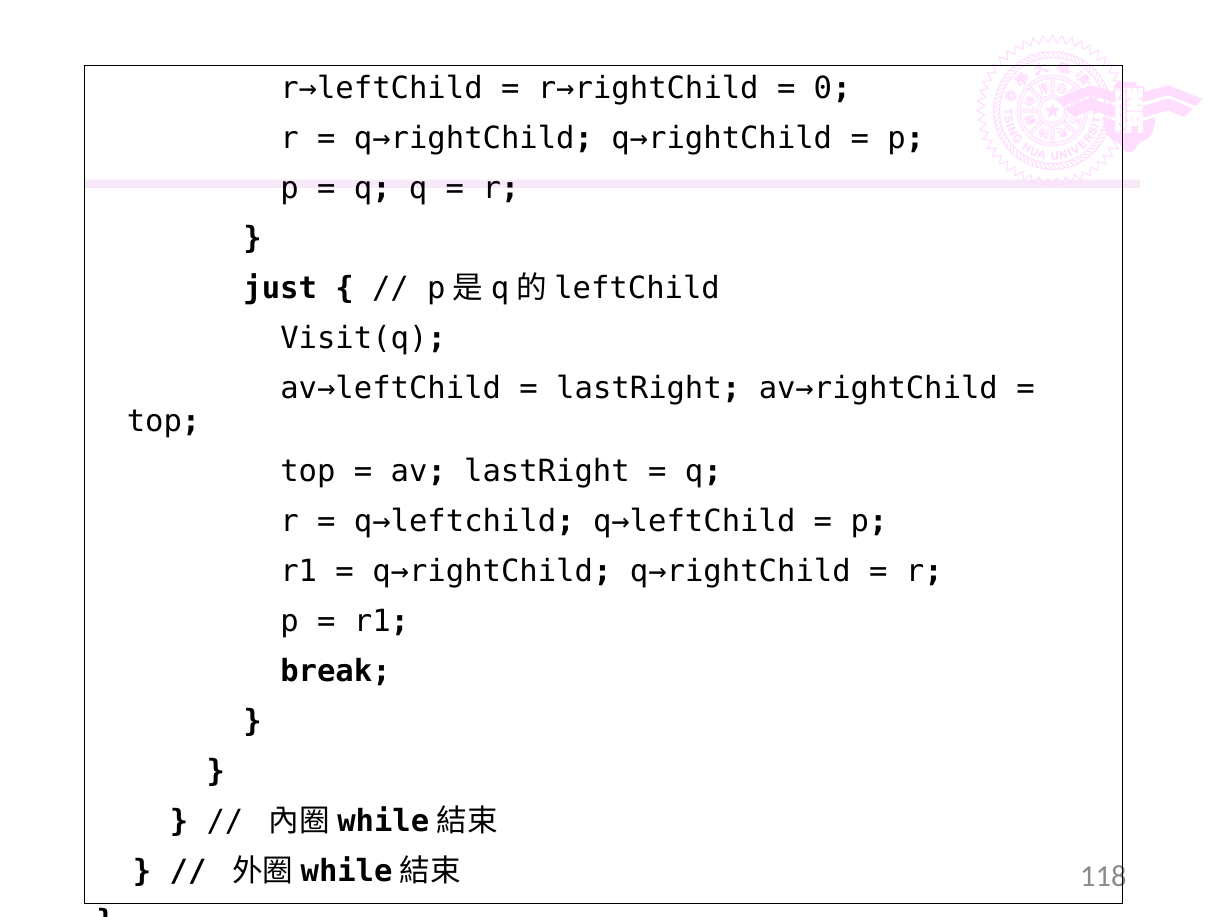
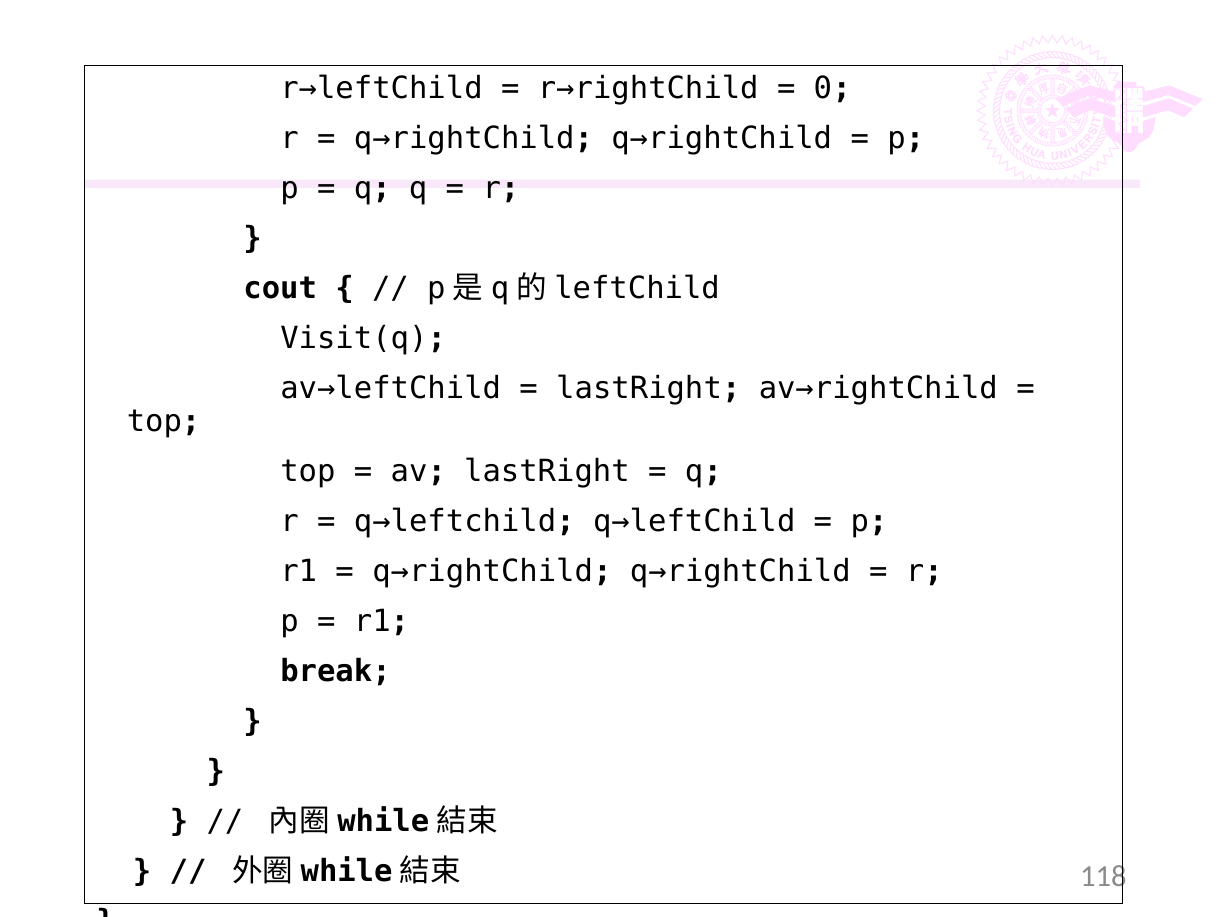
just: just -> cout (280, 288)
